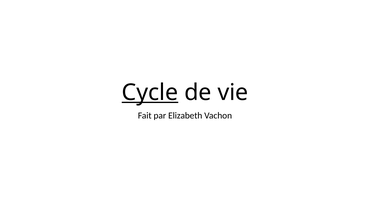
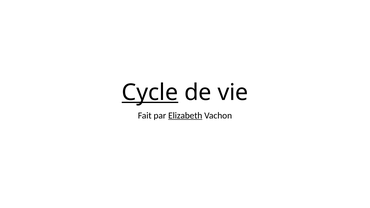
Elizabeth underline: none -> present (185, 116)
